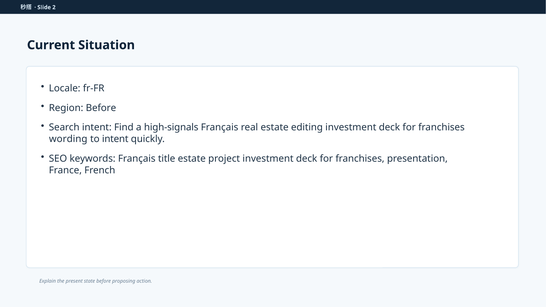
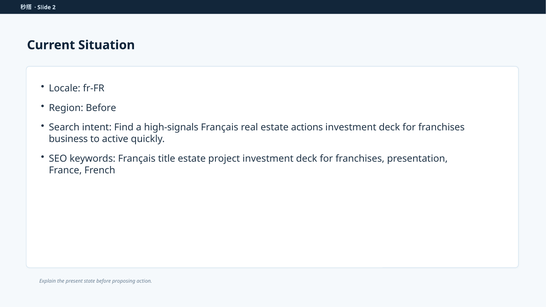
editing: editing -> actions (307, 128)
wording: wording -> business (68, 139)
to intent: intent -> active (115, 139)
